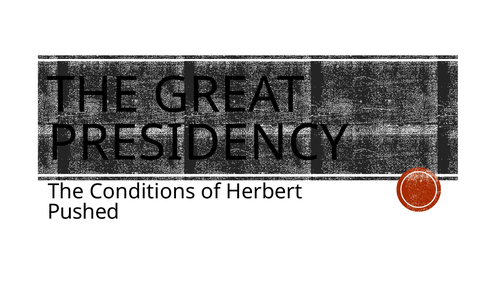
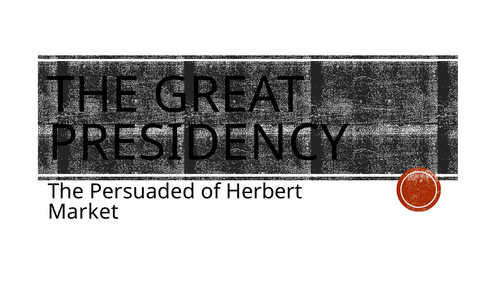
Conditions: Conditions -> Persuaded (142, 192)
Pushed: Pushed -> Market (83, 212)
